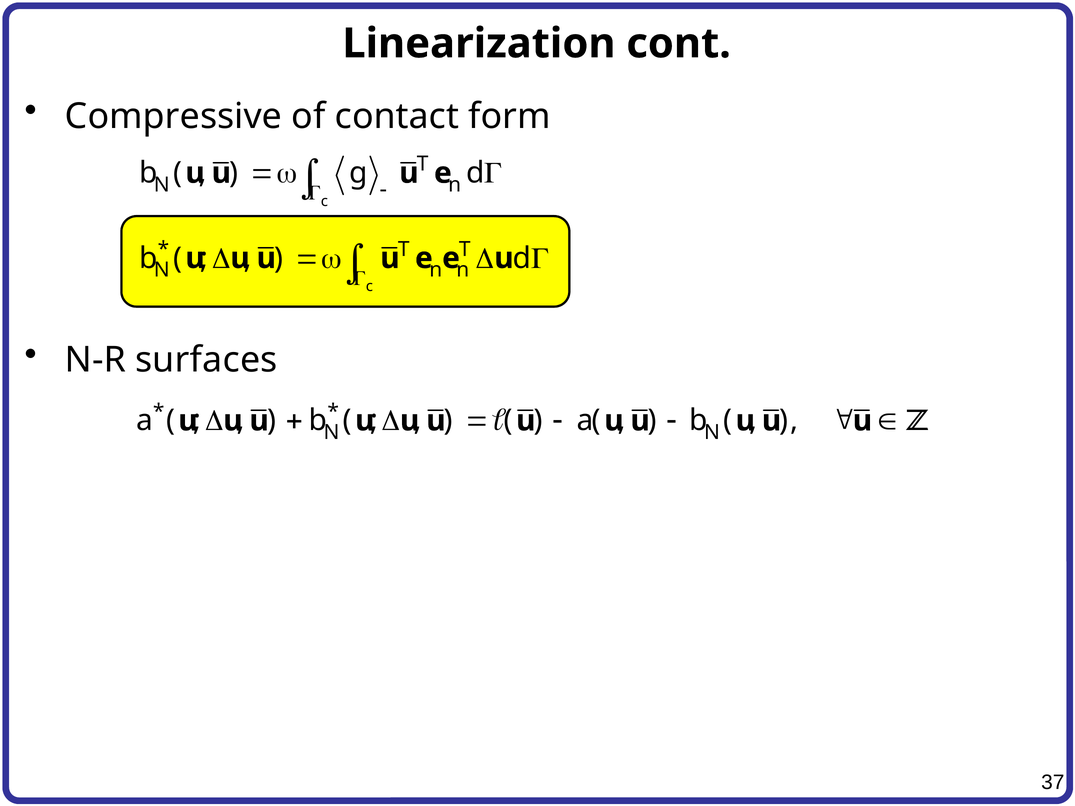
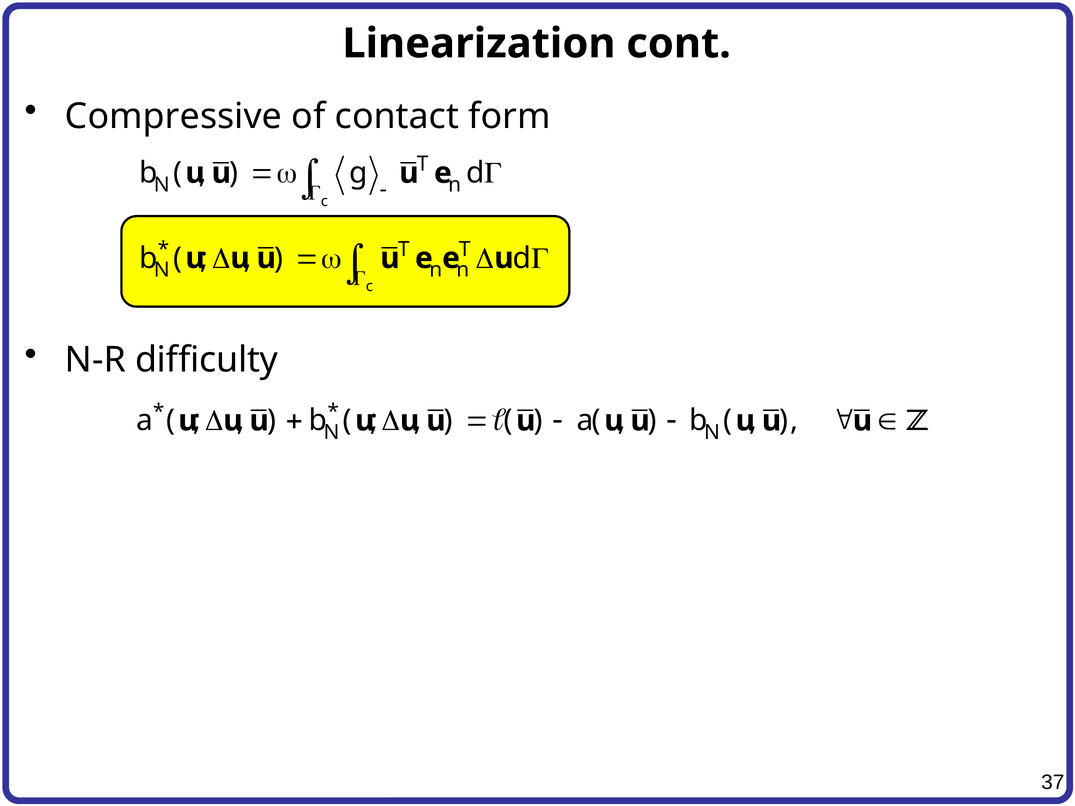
surfaces: surfaces -> difficulty (207, 360)
